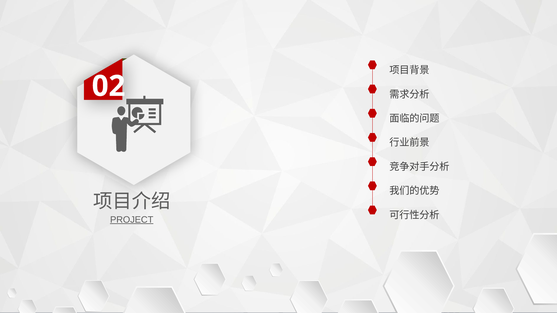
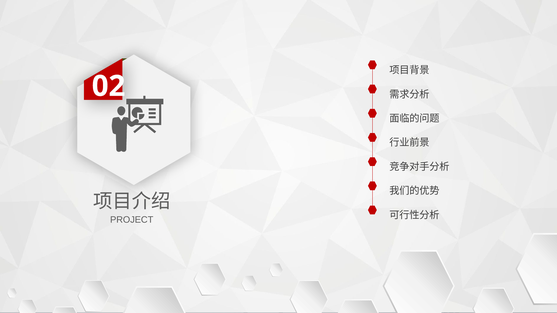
PROJECT underline: present -> none (132, 220)
